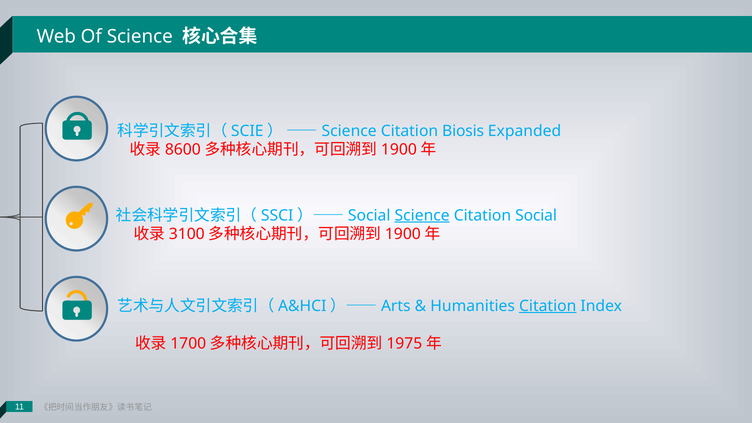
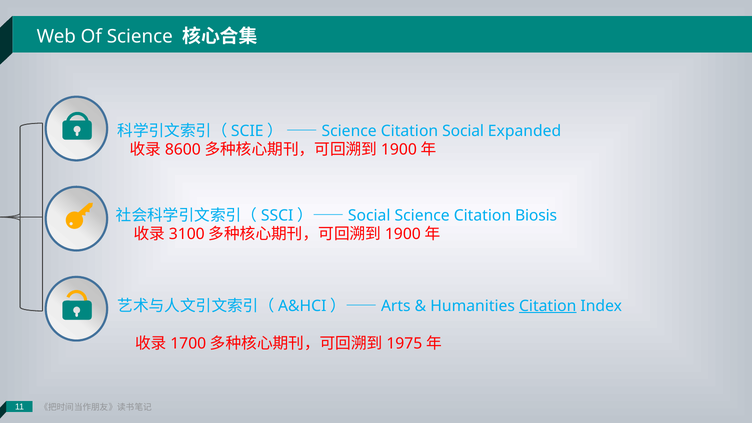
Citation Biosis: Biosis -> Social (463, 131)
Science underline: present -> none (422, 215)
Citation Social: Social -> Biosis (536, 215)
